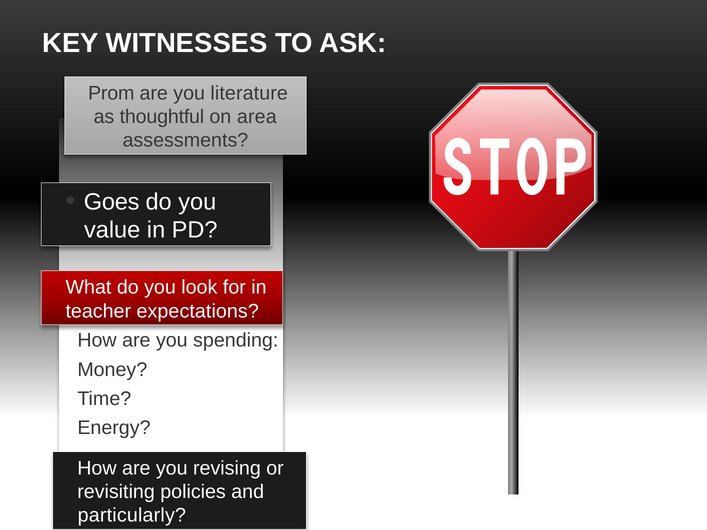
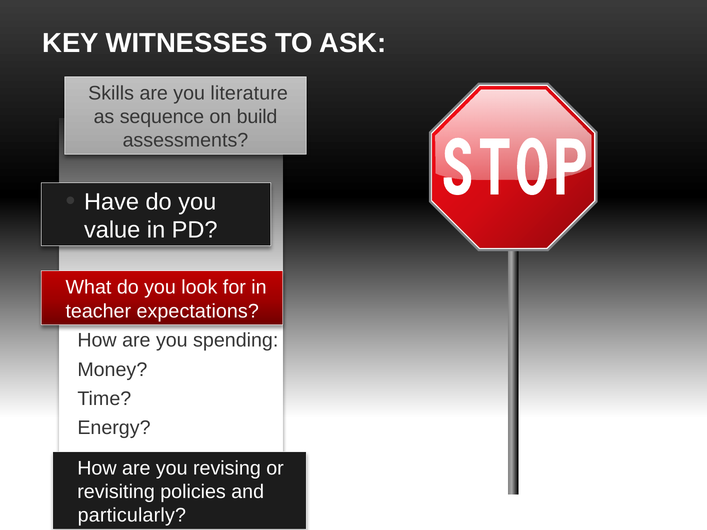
Prom: Prom -> Skills (111, 93)
thoughtful: thoughtful -> sequence (162, 117)
area: area -> build (257, 117)
Goes: Goes -> Have (112, 202)
